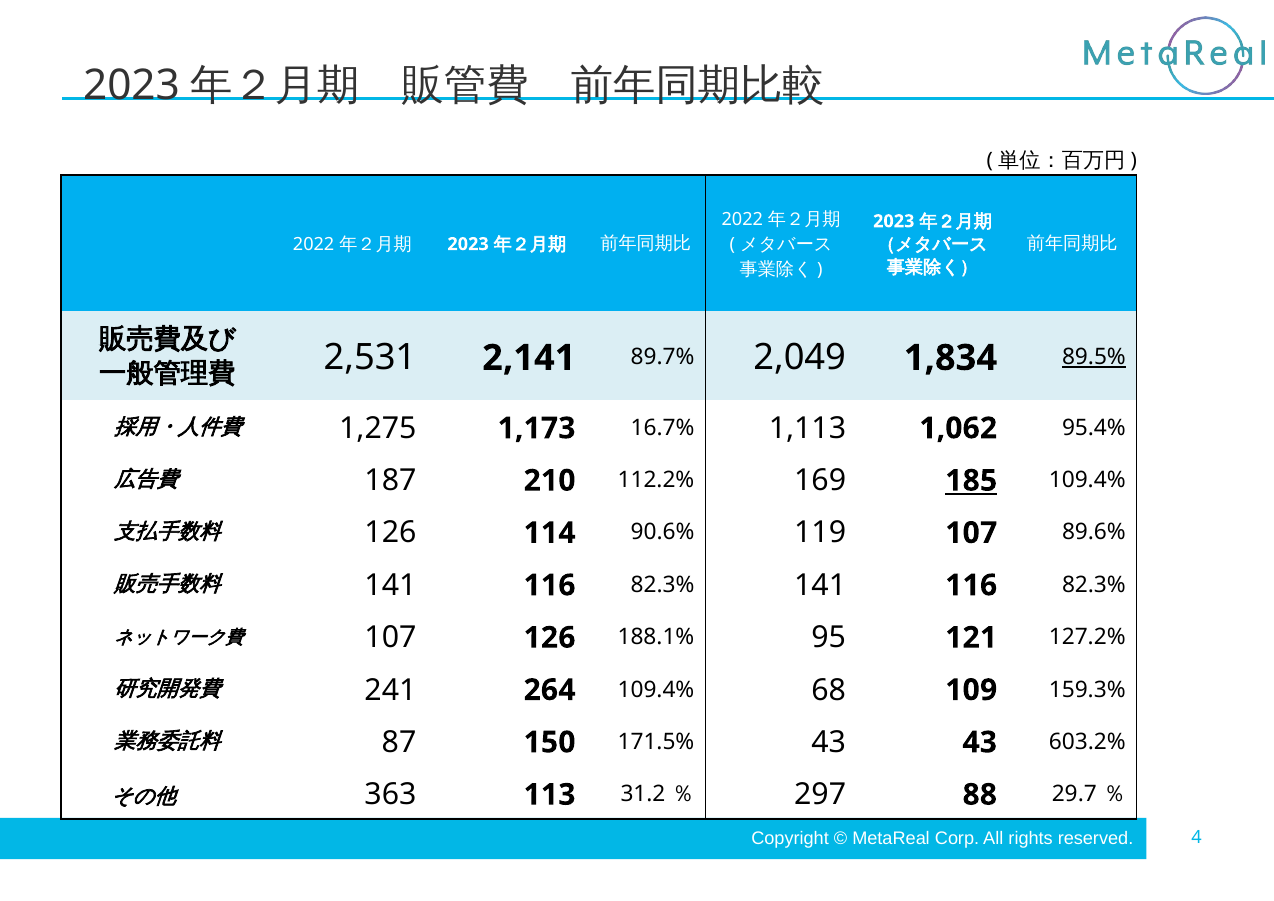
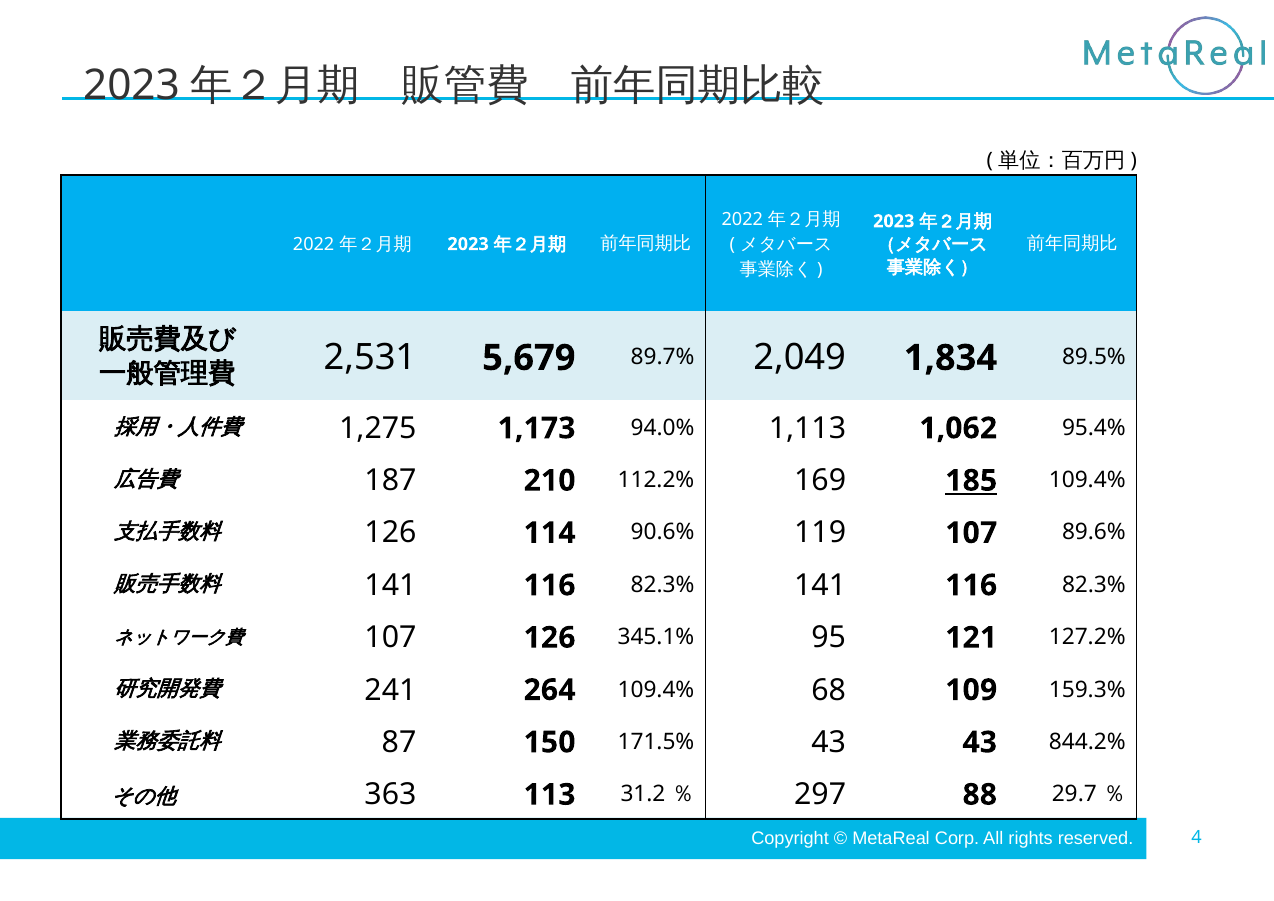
2,141: 2,141 -> 5,679 (529, 358)
89.5% underline: present -> none (1094, 357)
16.7%: 16.7% -> 94.0% (663, 428)
188.1%: 188.1% -> 345.1% (656, 637)
603.2%: 603.2% -> 844.2% (1087, 742)
